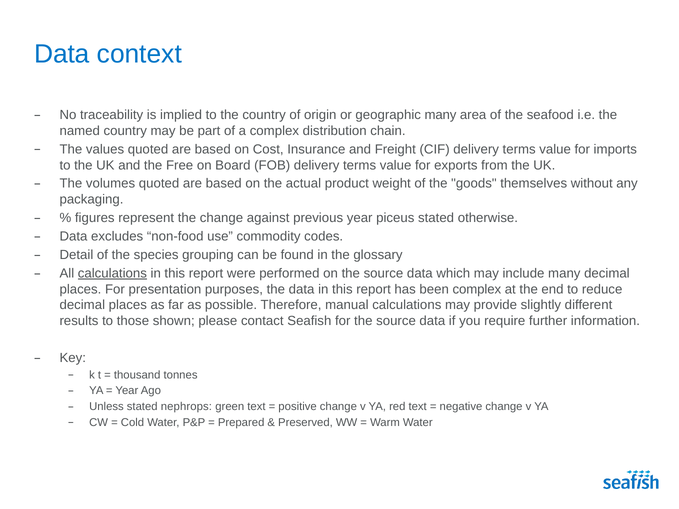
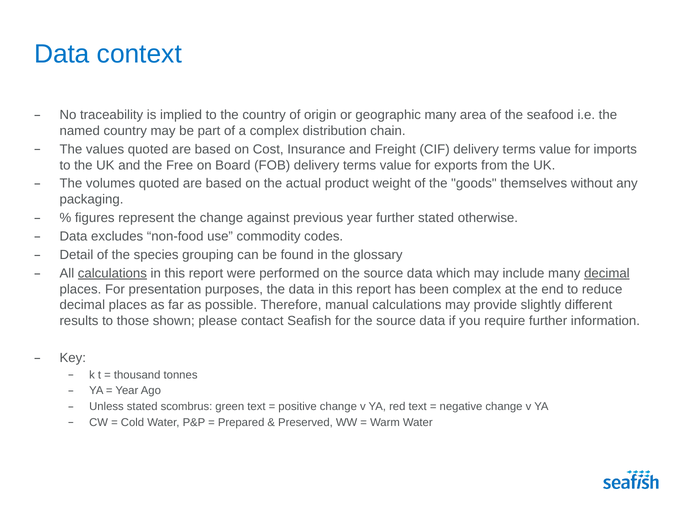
year piceus: piceus -> further (395, 218)
decimal underline: none -> present (607, 274)
nephrops: nephrops -> scombrus (186, 407)
